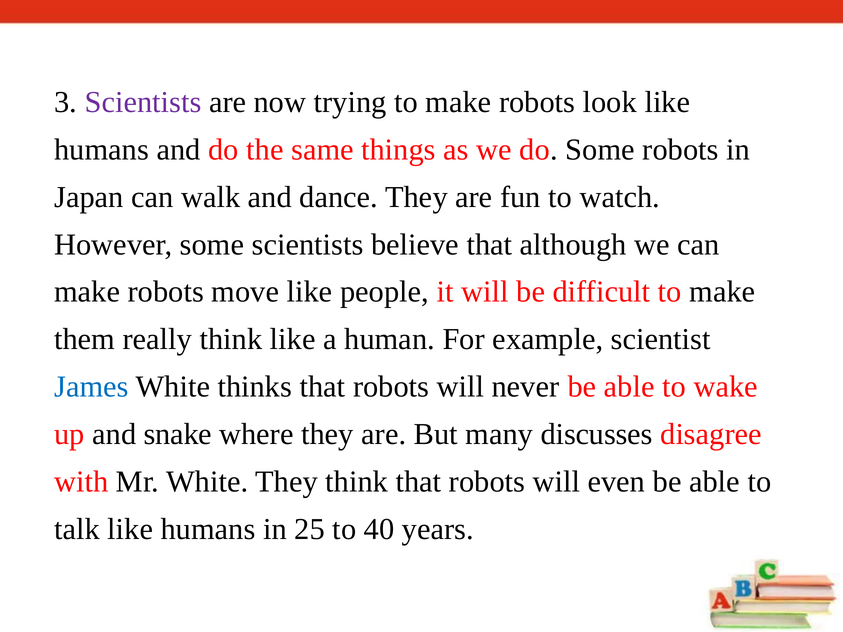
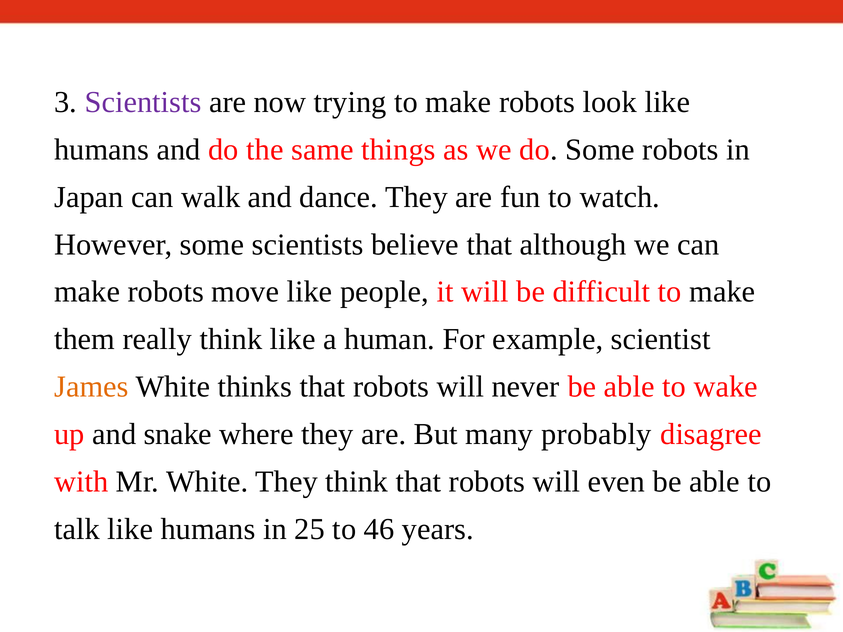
James colour: blue -> orange (91, 387)
discusses: discusses -> probably (596, 434)
40: 40 -> 46 (379, 529)
